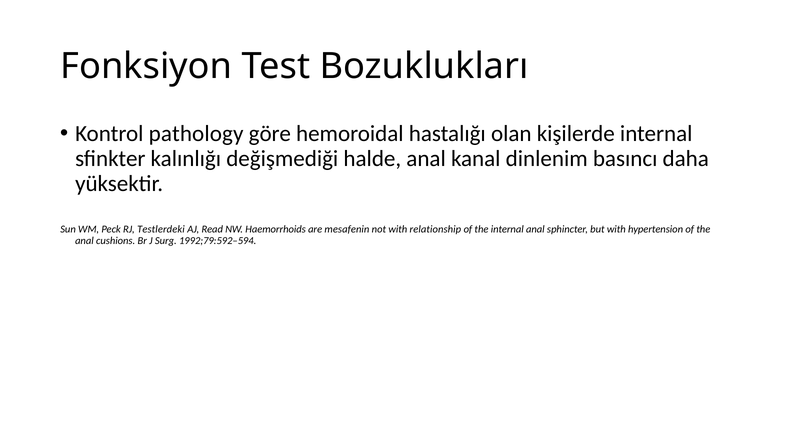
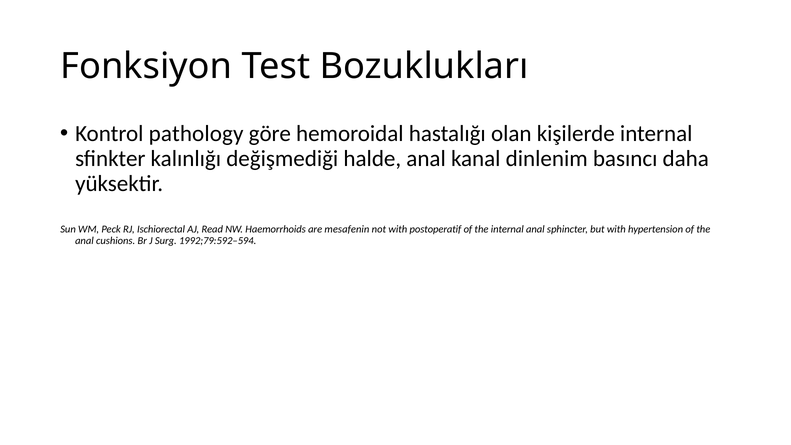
Testlerdeki: Testlerdeki -> Ischiorectal (161, 229)
relationship: relationship -> postoperatif (435, 229)
